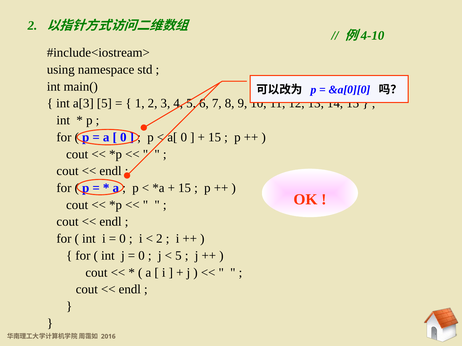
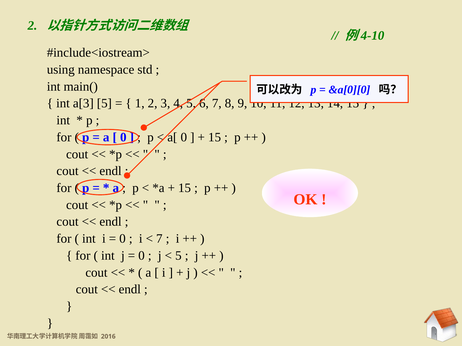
2: 2 -> 7 (159, 239)
